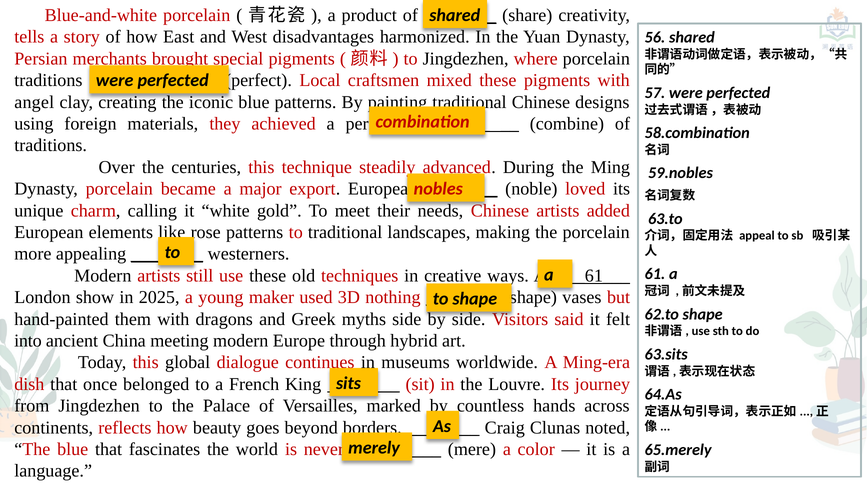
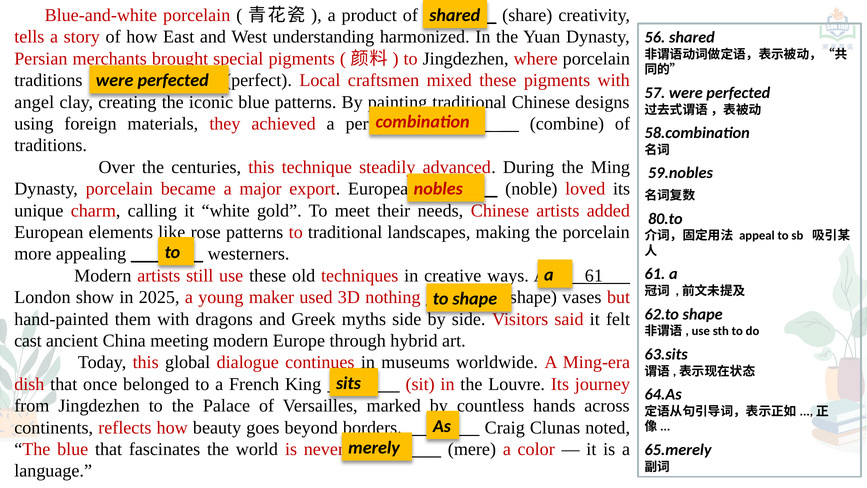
disadvantages: disadvantages -> understanding (323, 37)
63.to: 63.to -> 80.to (665, 219)
into: into -> cast (28, 341)
